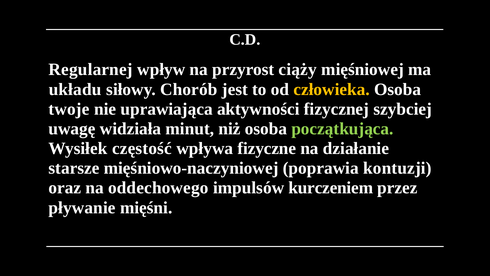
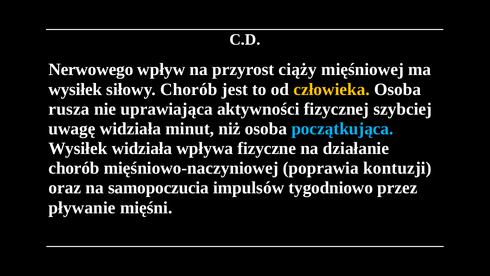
Regularnej: Regularnej -> Nerwowego (91, 69)
układu: układu -> wysiłek (75, 89)
twoje: twoje -> rusza (69, 109)
początkująca colour: light green -> light blue (342, 129)
Wysiłek częstość: częstość -> widziała (142, 148)
starsze: starsze -> chorób (74, 168)
oddechowego: oddechowego -> samopoczucia (158, 188)
kurczeniem: kurczeniem -> tygodniowo (331, 188)
